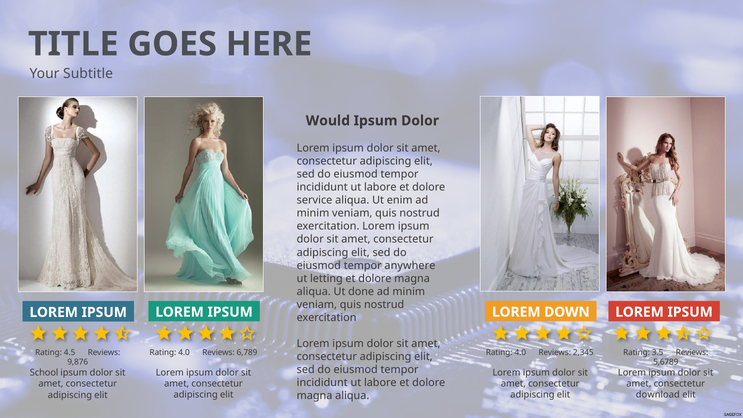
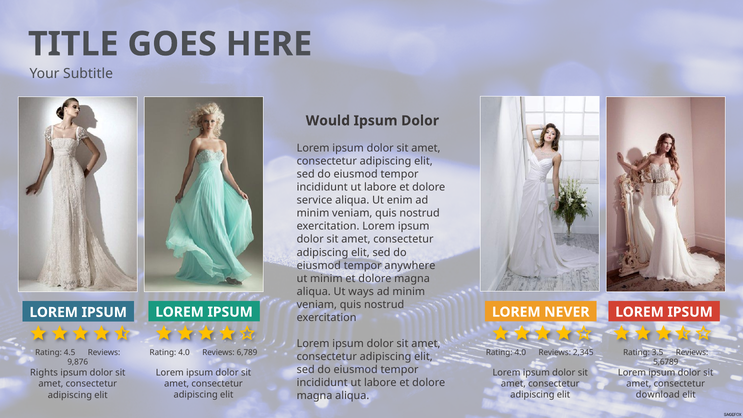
ut letting: letting -> minim (326, 278)
done: done -> ways (361, 291)
DOWN: DOWN -> NEVER (567, 312)
School: School -> Rights (44, 373)
